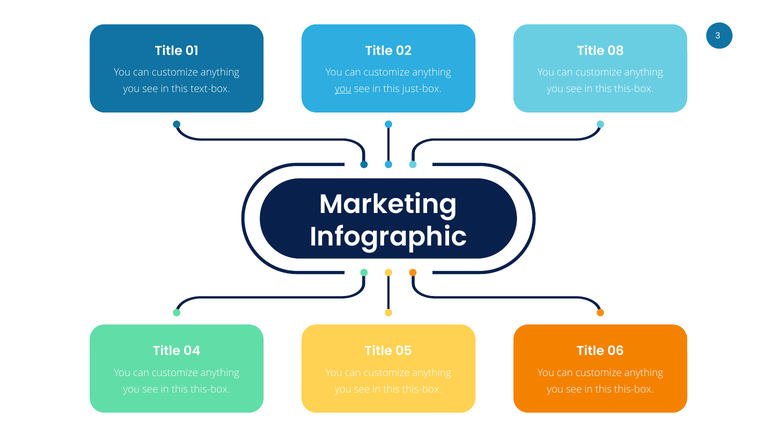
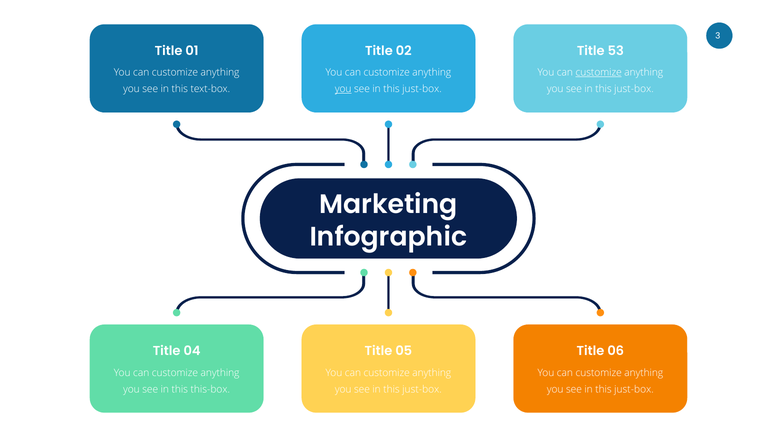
08: 08 -> 53 (616, 51)
customize underline: none -> present (599, 73)
this-box: this-box -> just-box (634, 89)
this-box: this-box -> just-box (422, 389)
this-box: this-box -> just-box (634, 389)
